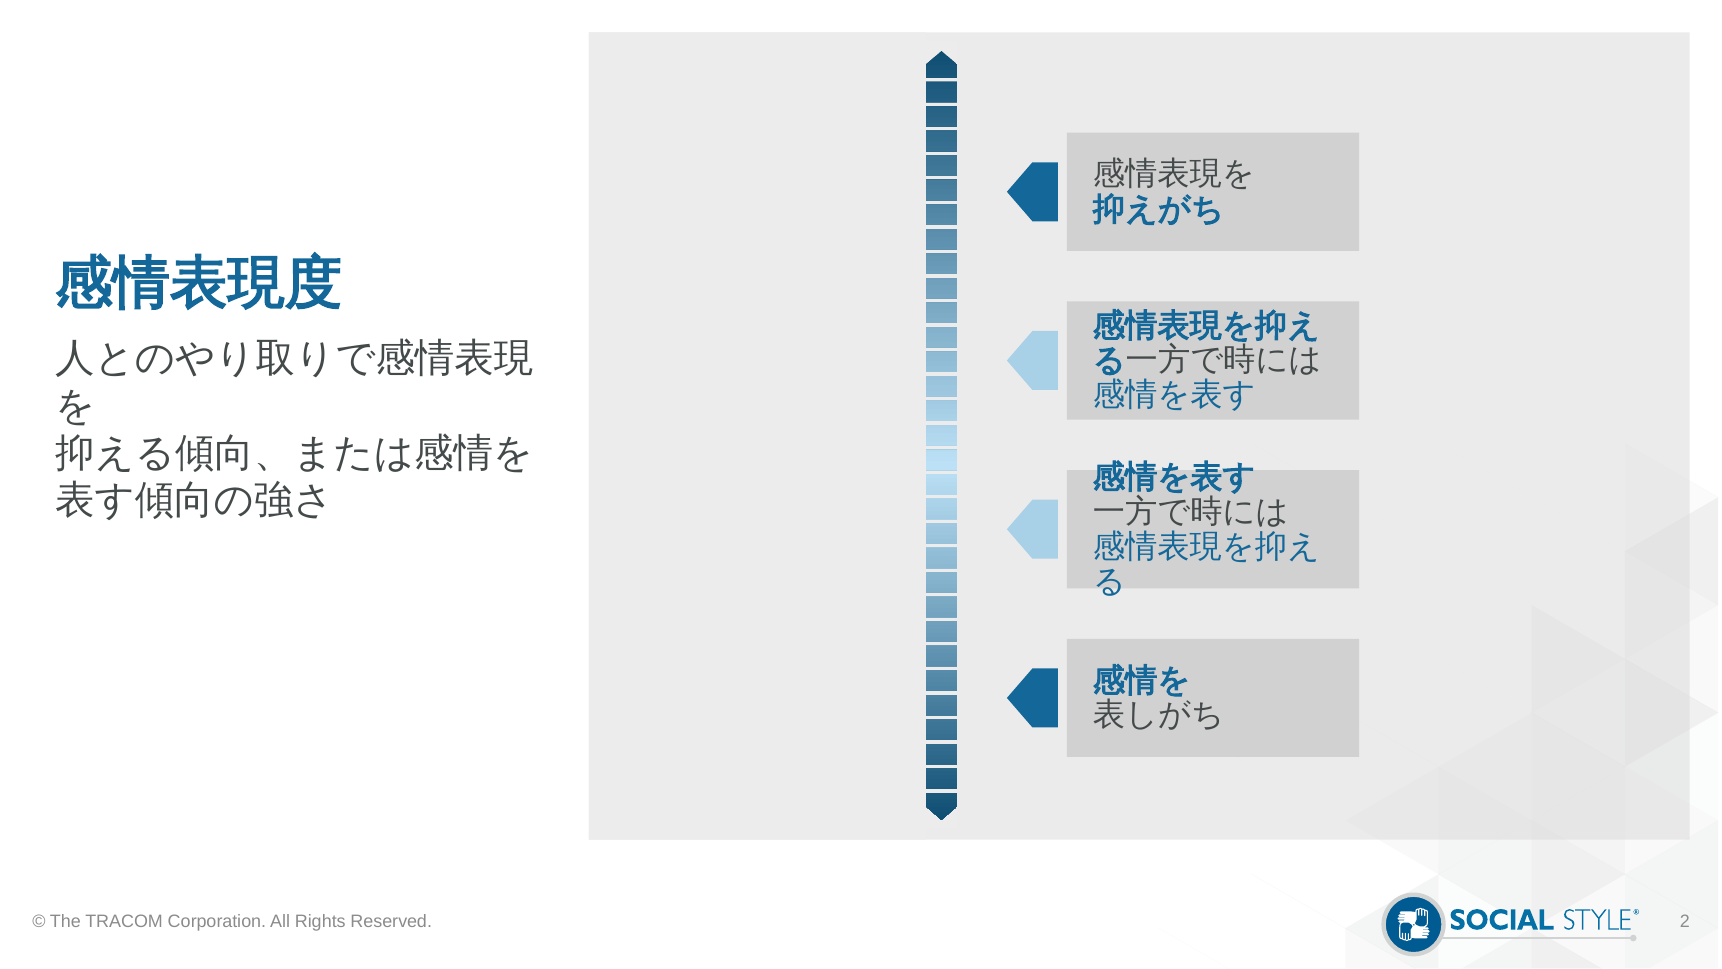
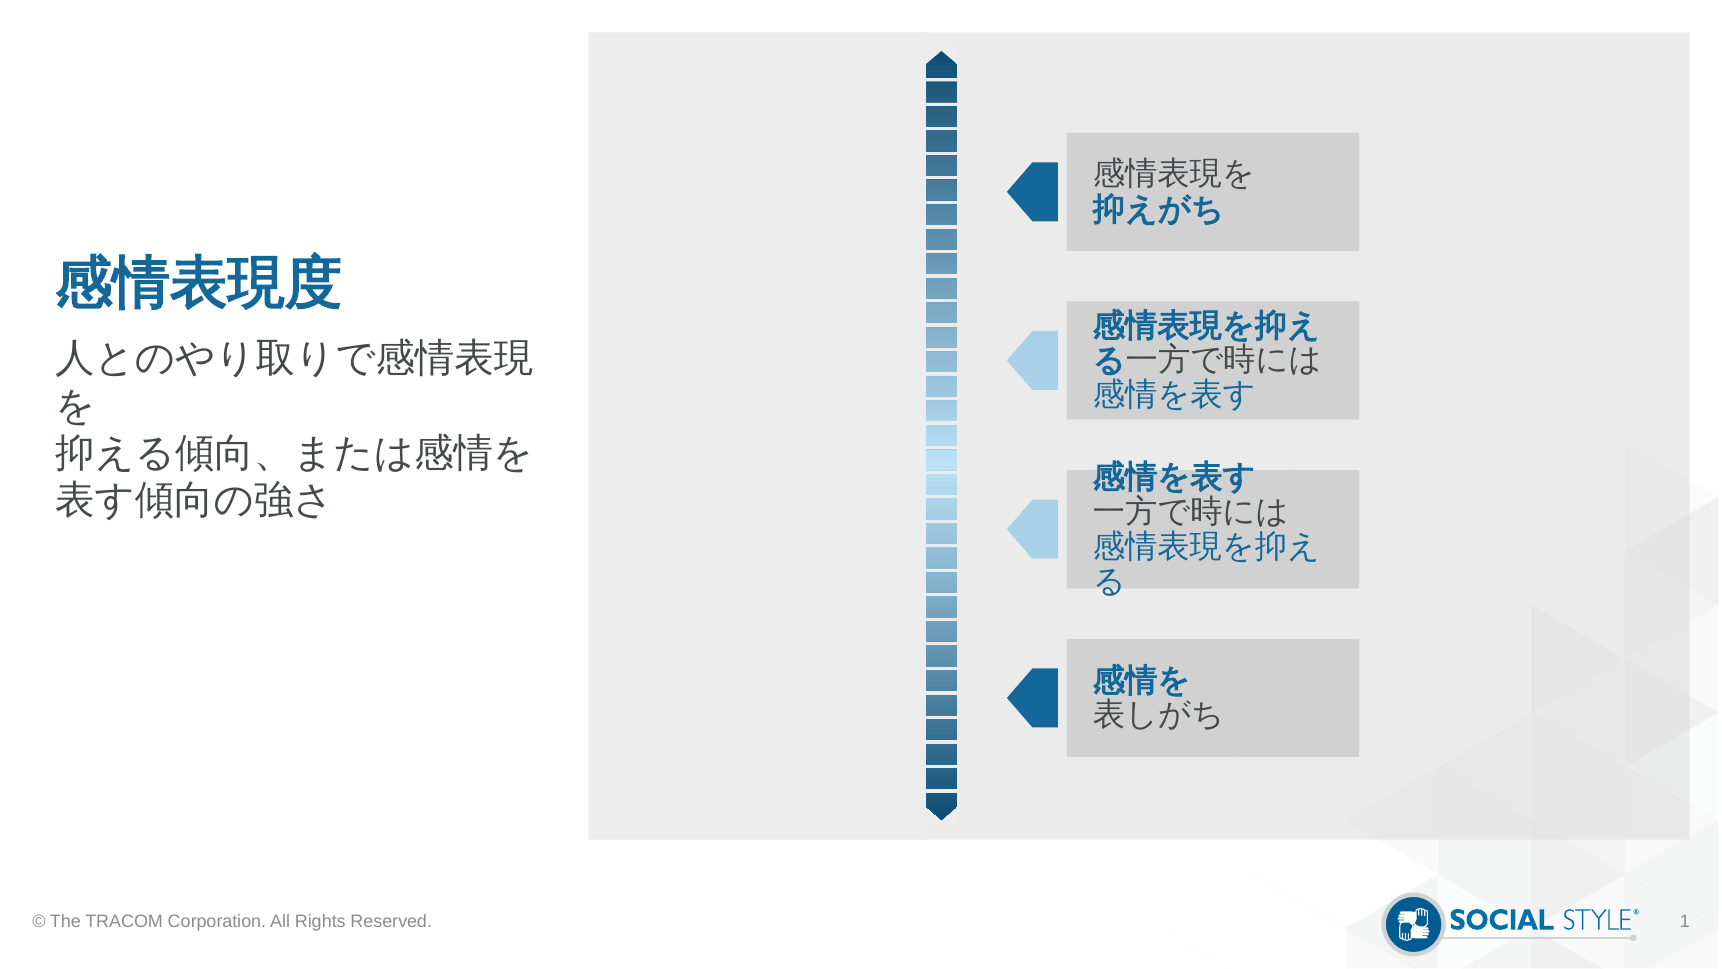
2: 2 -> 1 (1685, 921)
